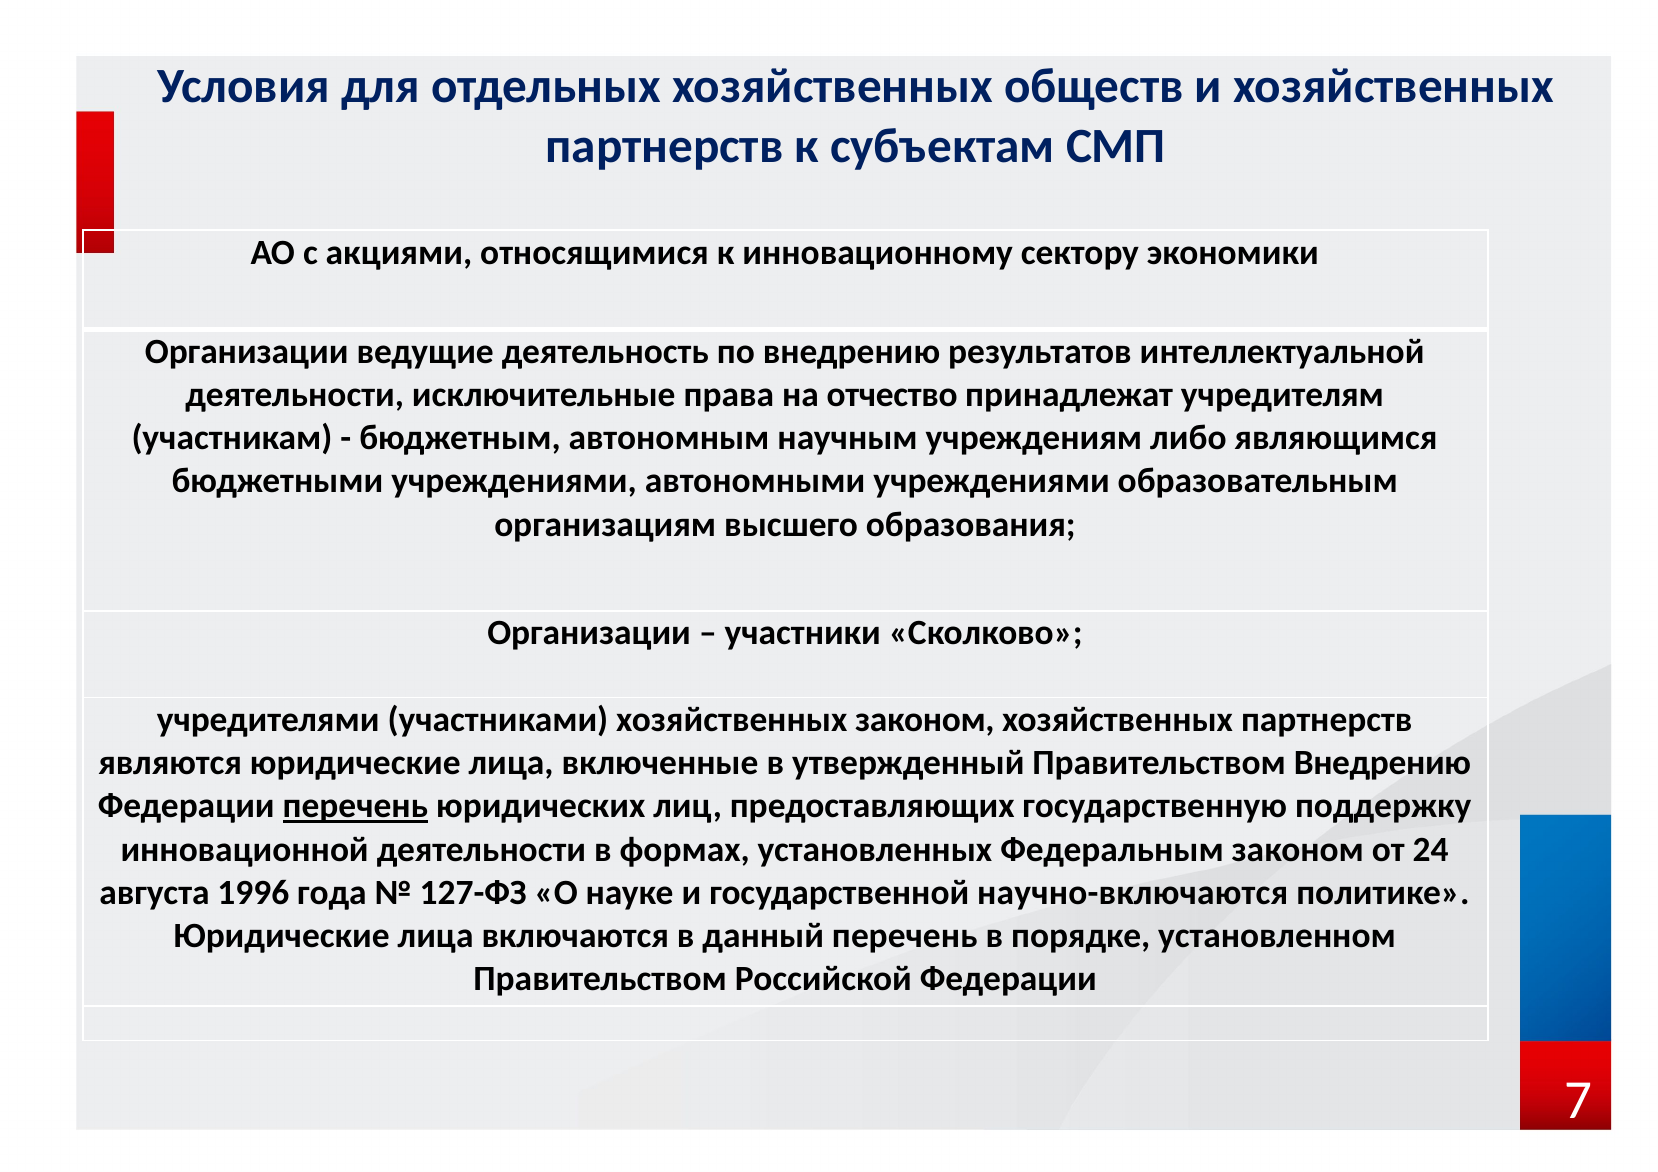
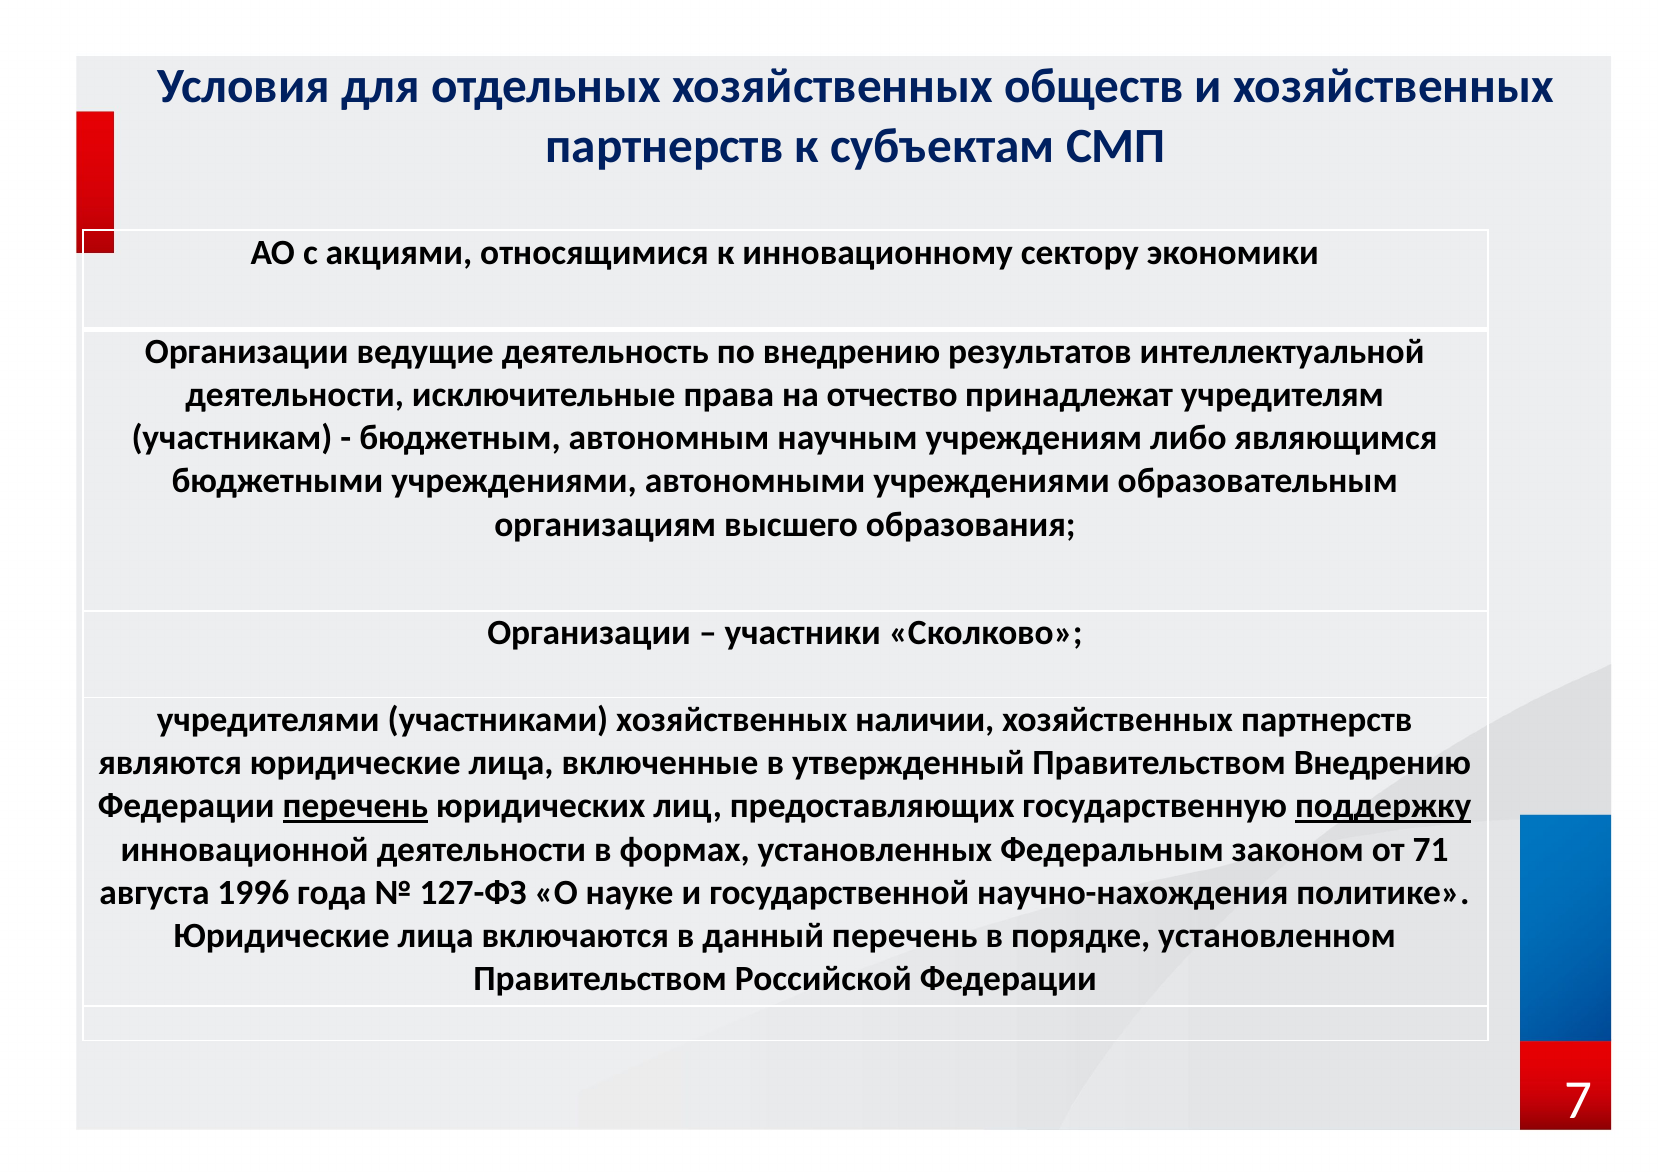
хозяйственных законом: законом -> наличии (925, 720)
поддержку underline: none -> present (1383, 806)
24: 24 -> 71 (1431, 850)
научно-включаются: научно-включаются -> научно-нахождения (1133, 893)
